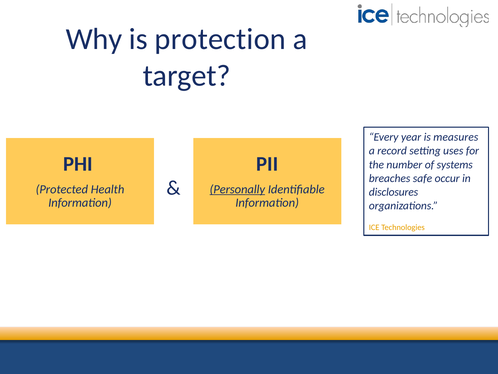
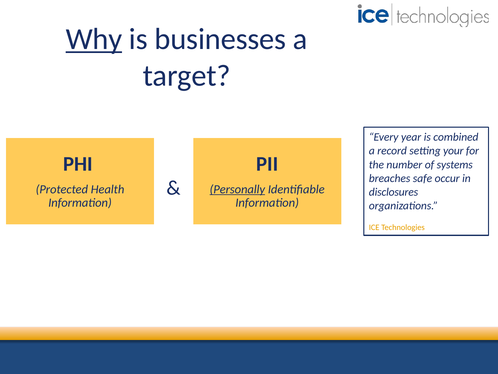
Why underline: none -> present (94, 39)
protection: protection -> businesses (220, 39)
measures: measures -> combined (456, 137)
uses: uses -> your (453, 151)
